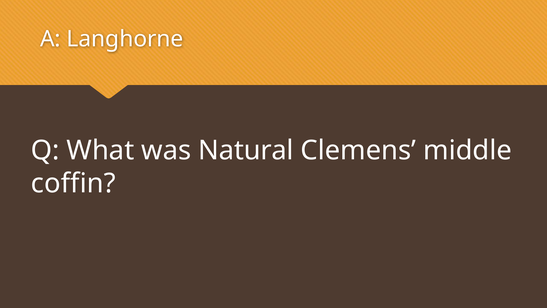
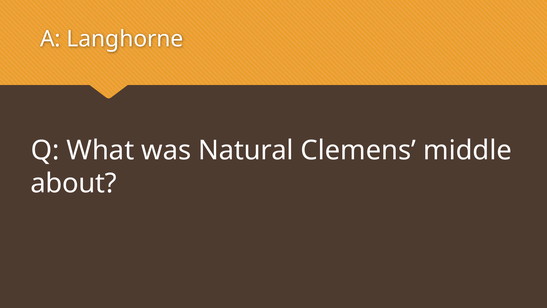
coffin: coffin -> about (74, 183)
